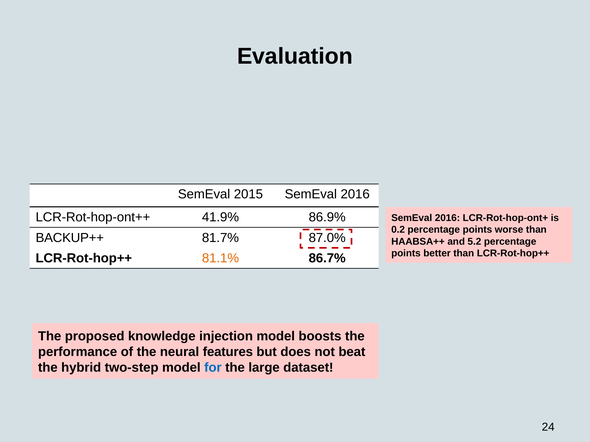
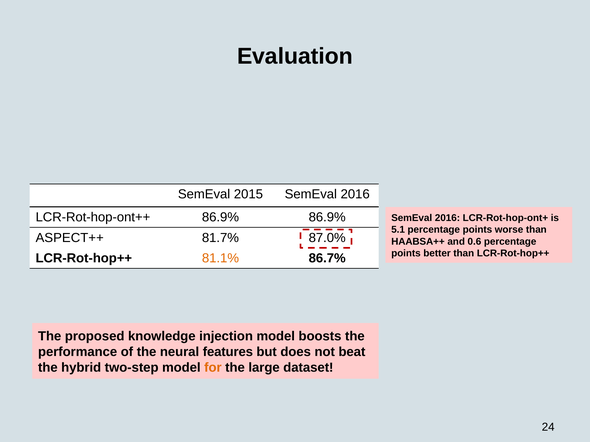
LCR-Rot-hop-ont++ 41.9%: 41.9% -> 86.9% (220, 218)
0.2: 0.2 -> 5.1 (398, 230)
BACKUP++: BACKUP++ -> ASPECT++ (70, 238)
5.2: 5.2 -> 0.6 (474, 242)
for colour: blue -> orange (213, 368)
